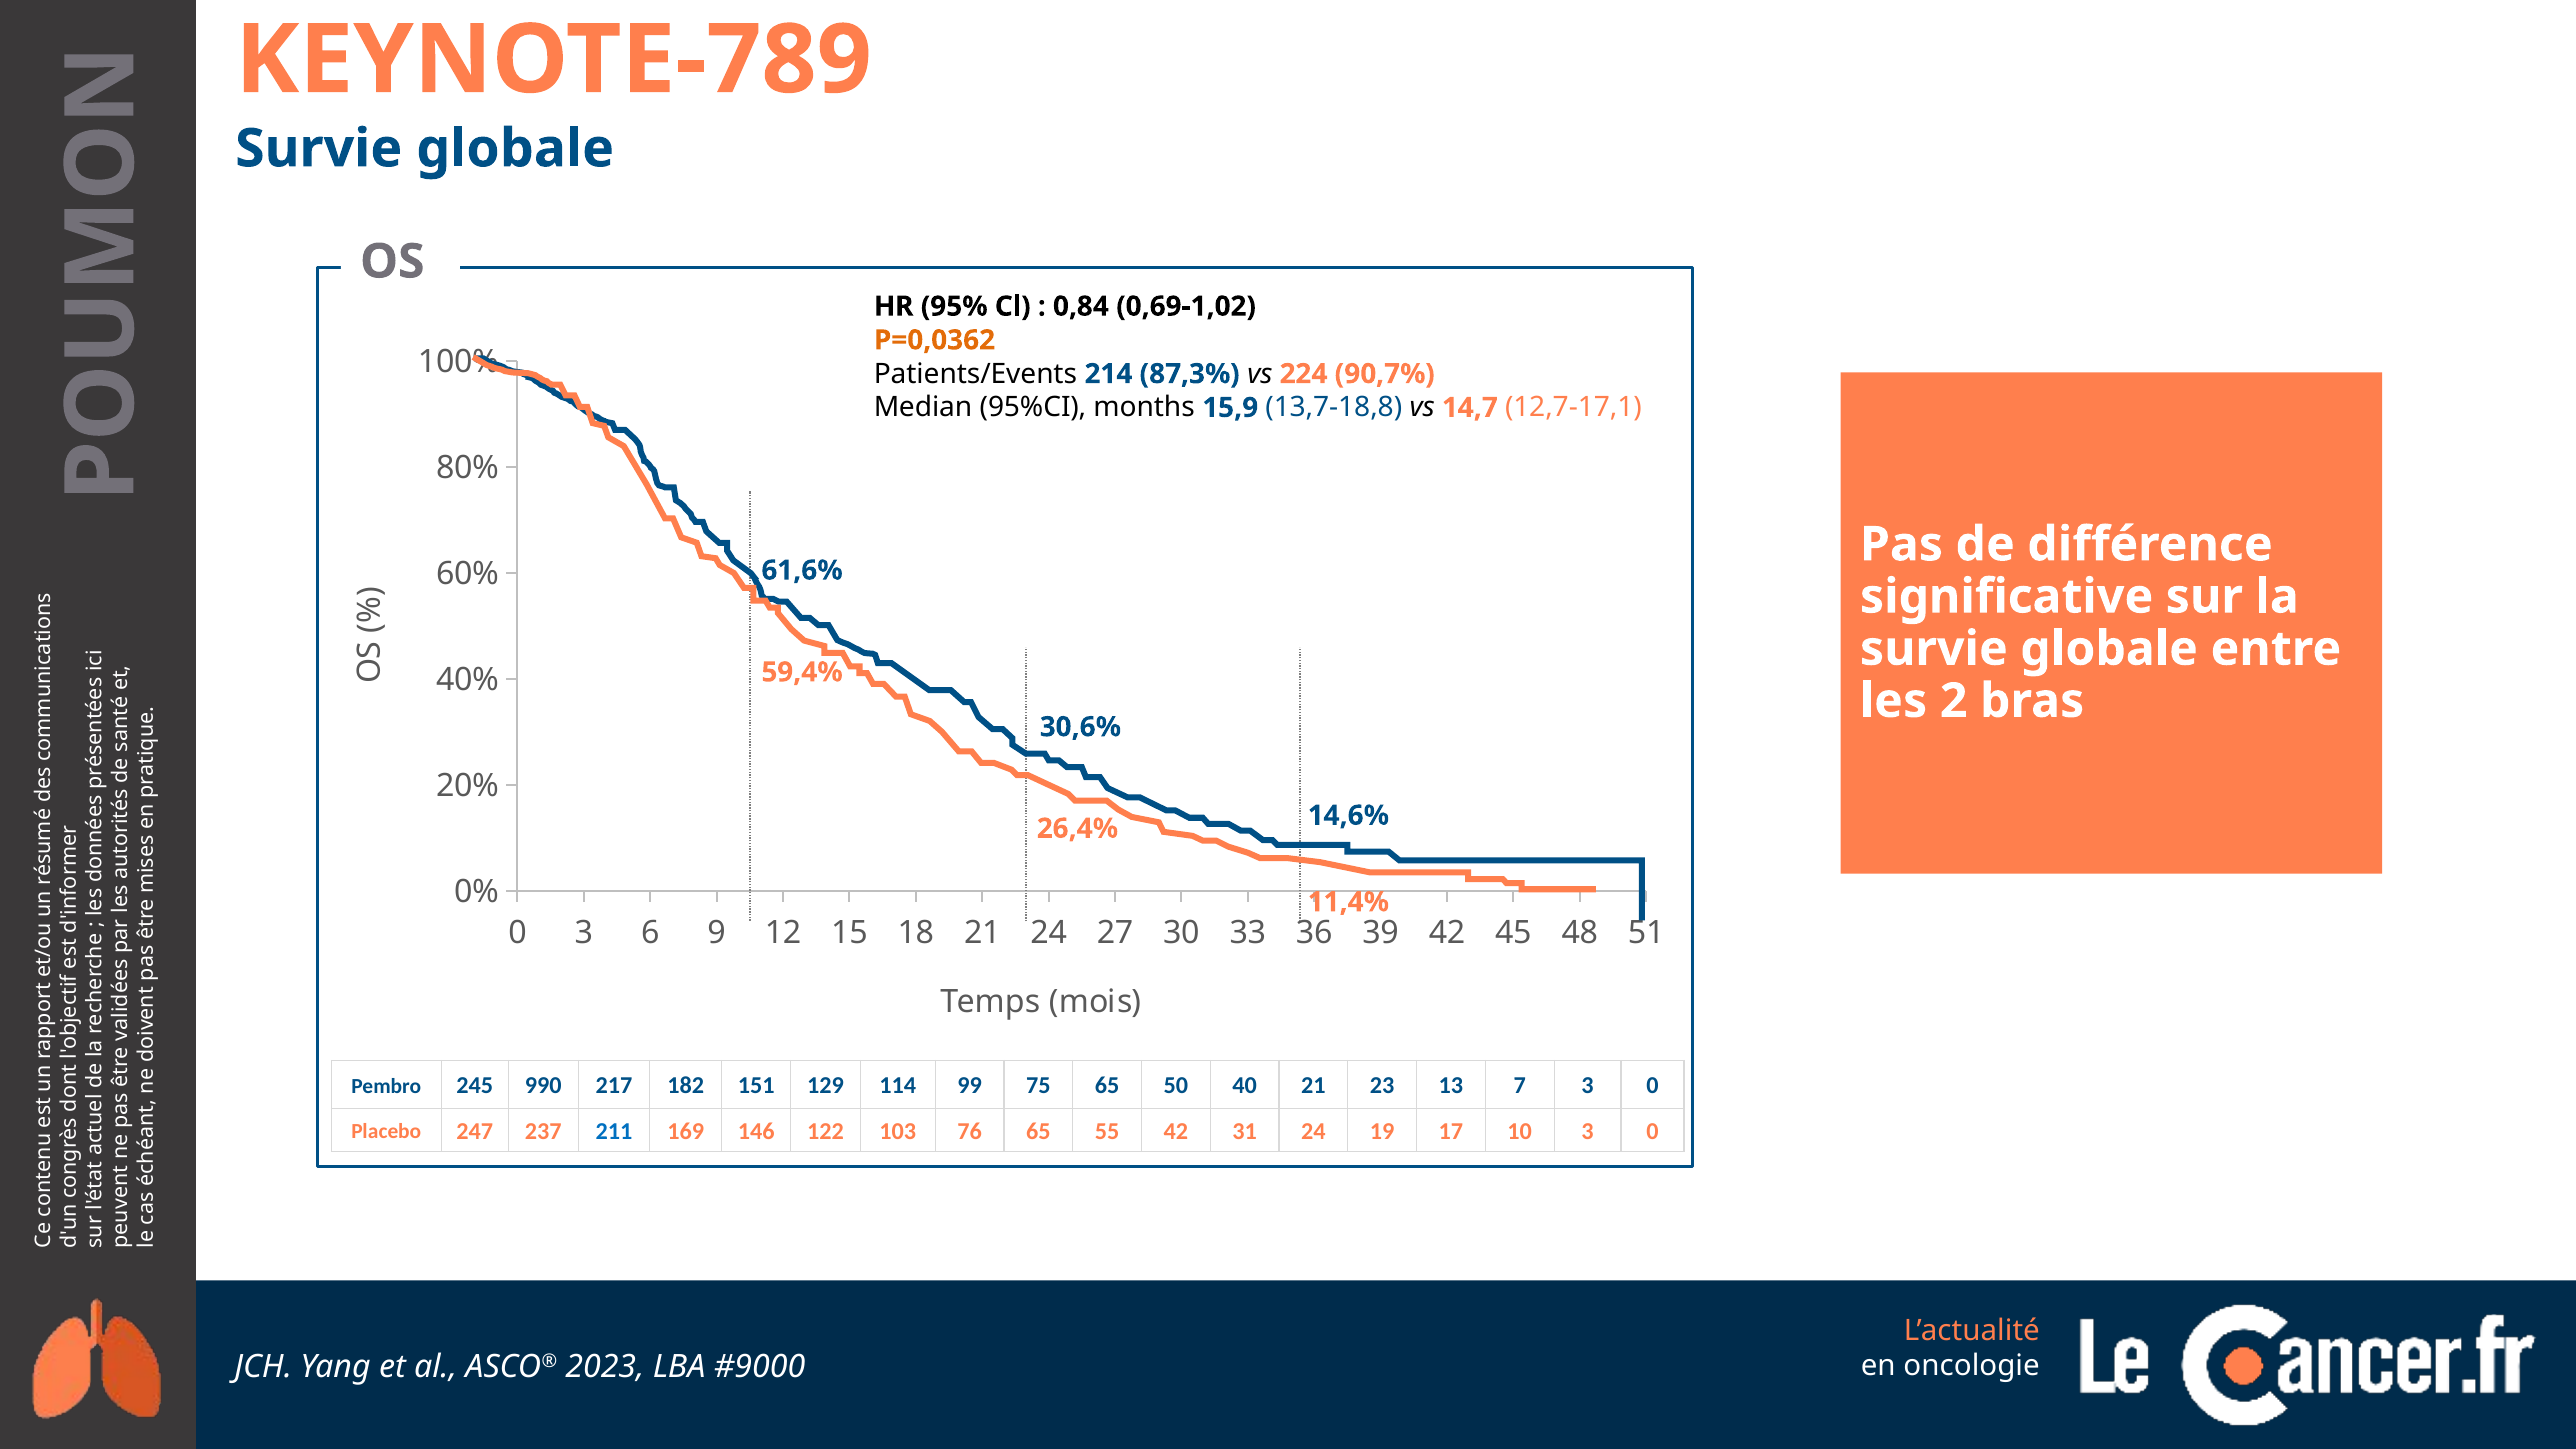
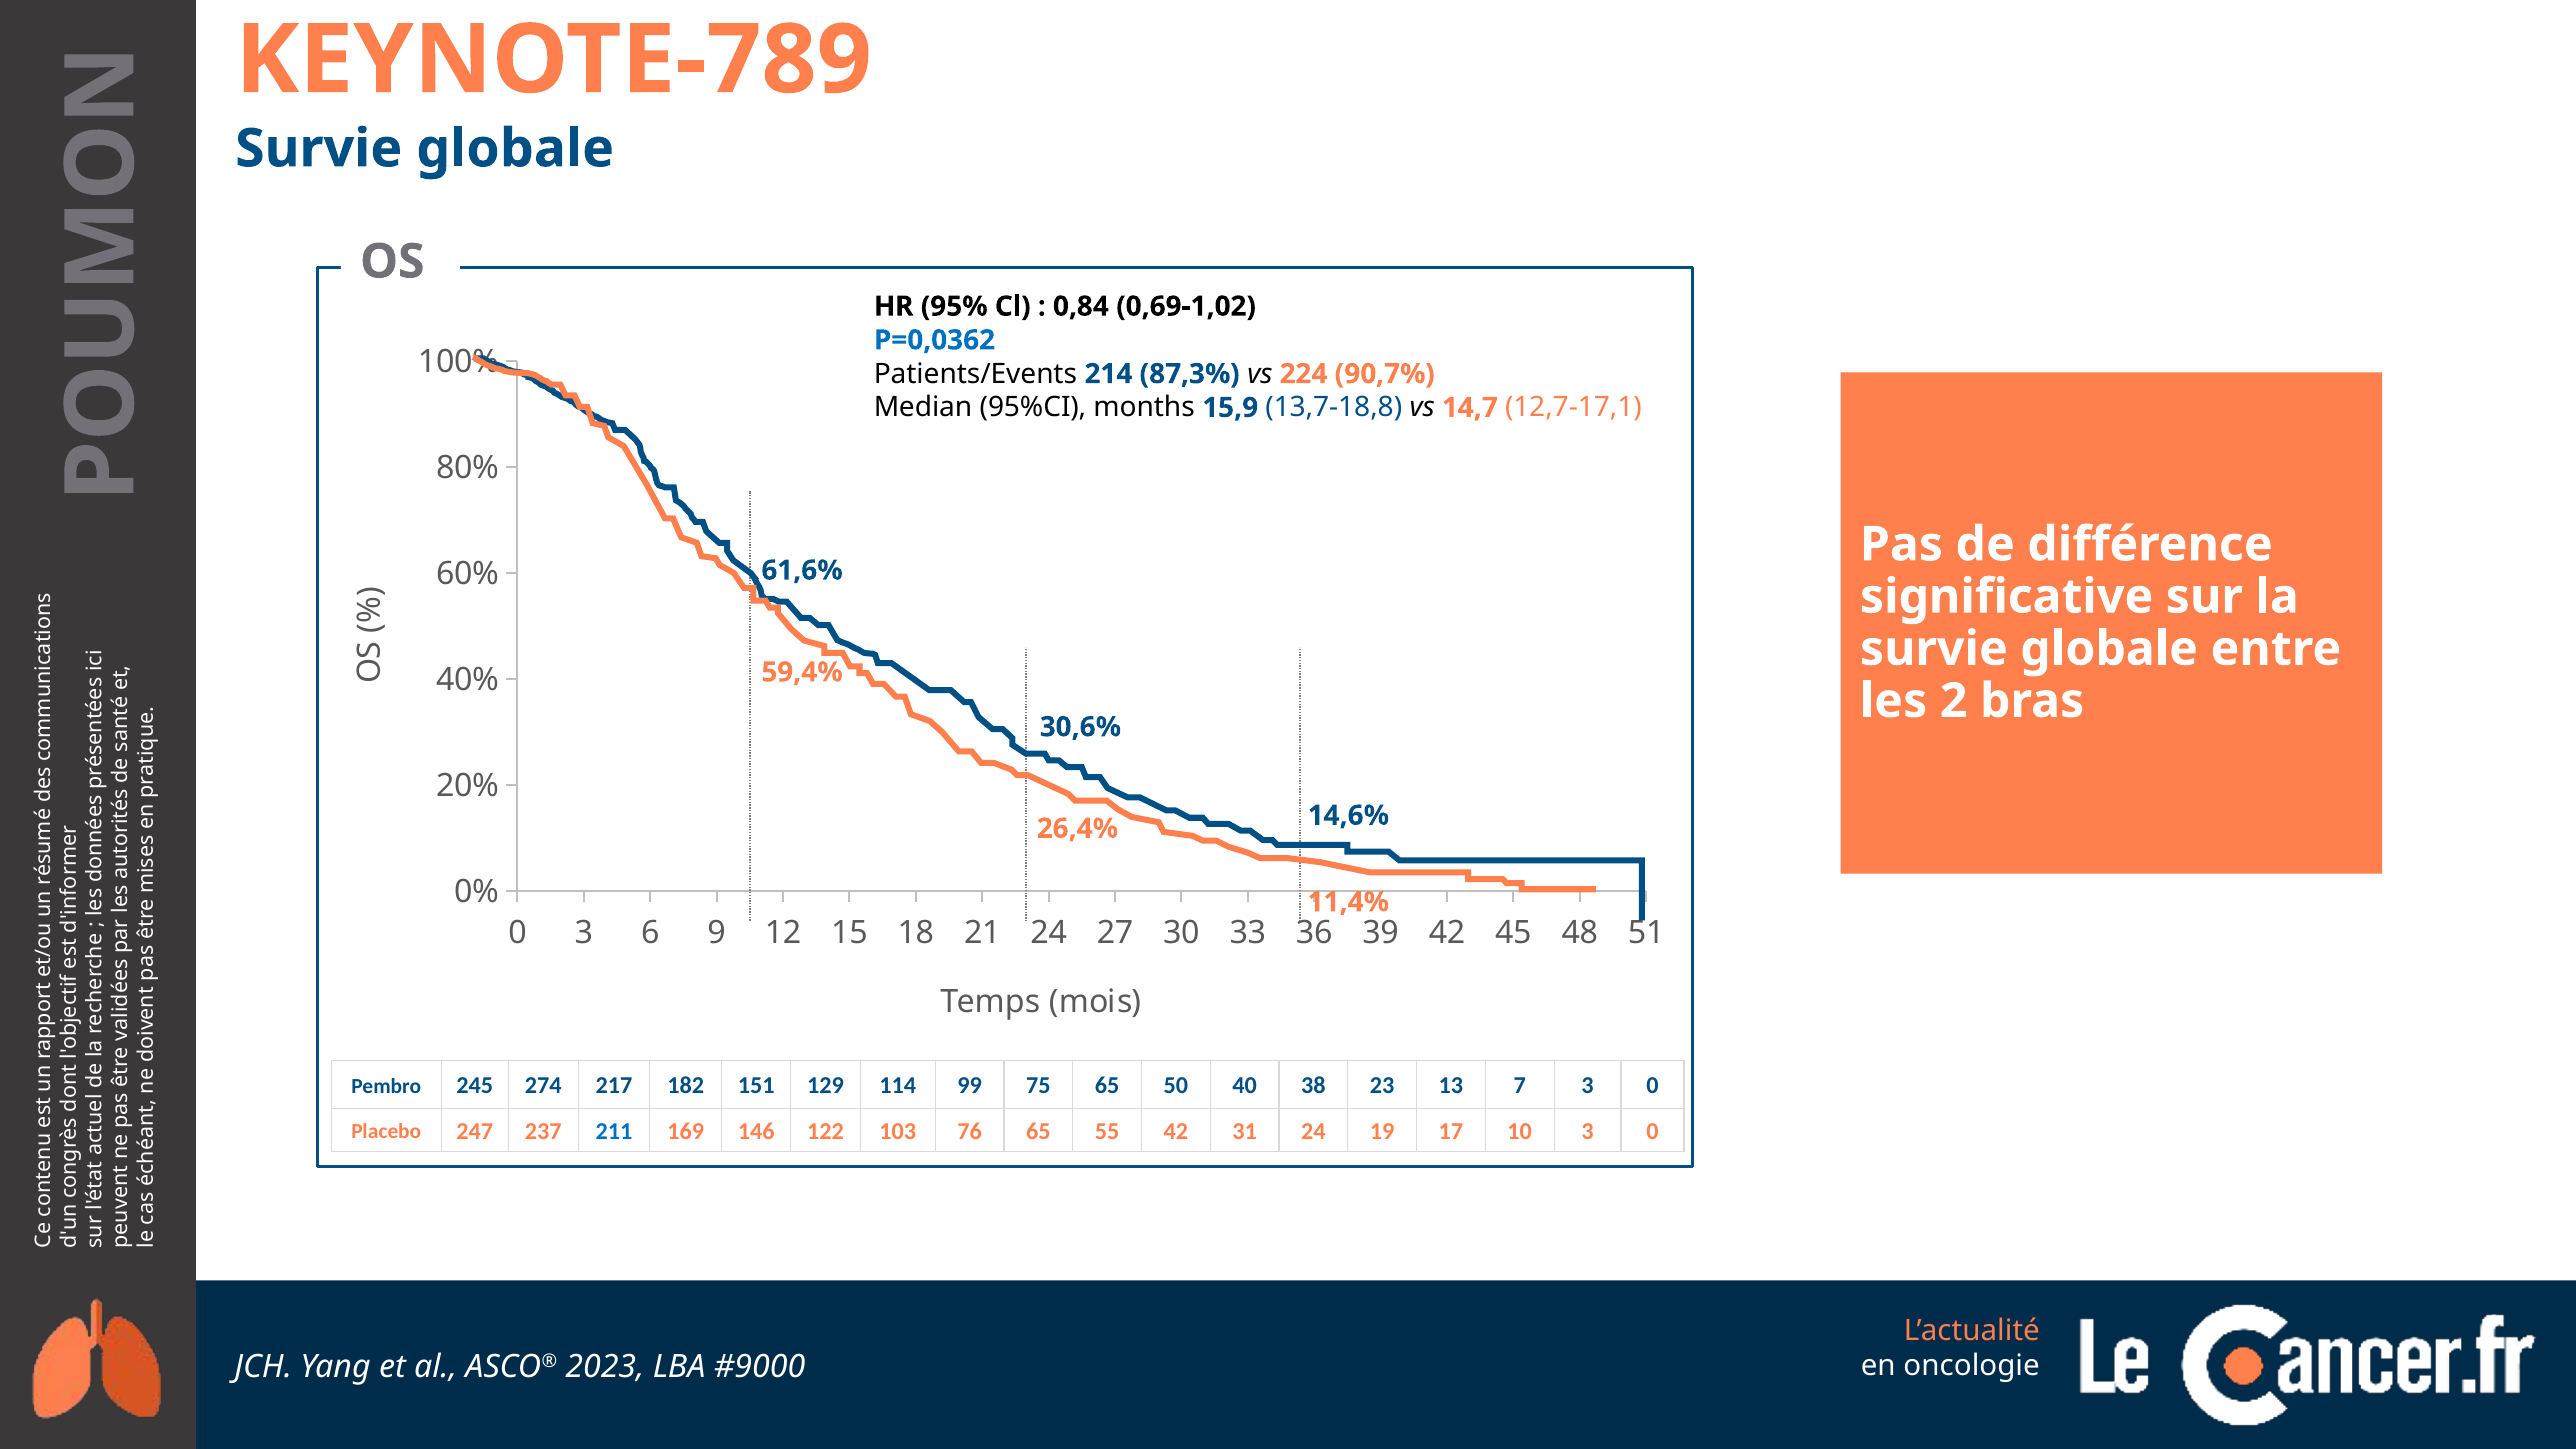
P=0,0362 colour: orange -> blue (935, 340)
990: 990 -> 274 (543, 1086)
40 21: 21 -> 38 (1313, 1086)
